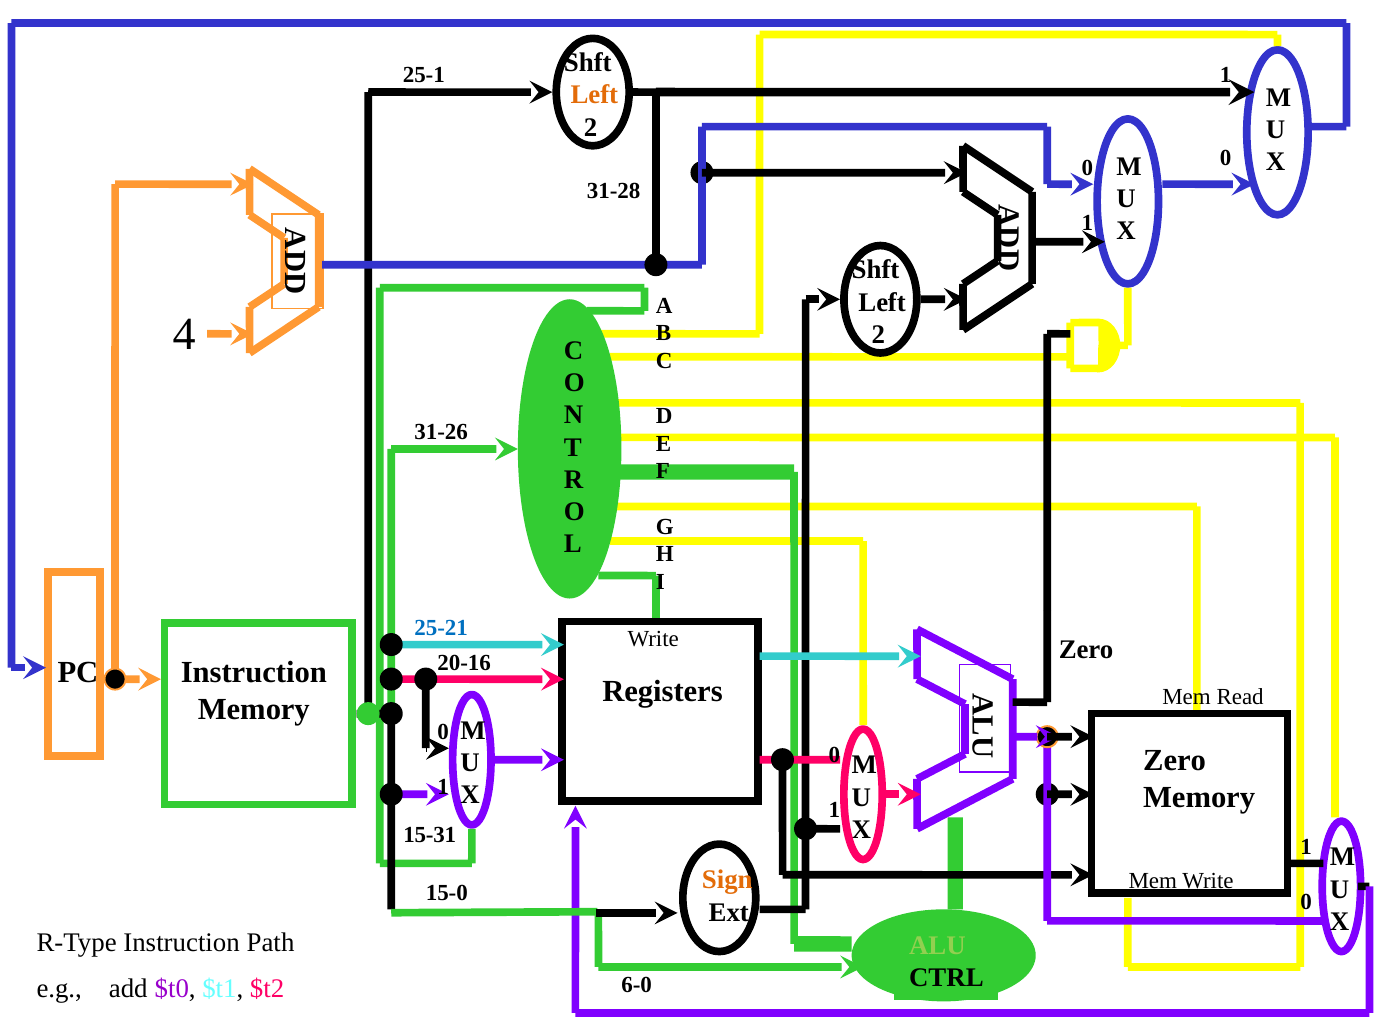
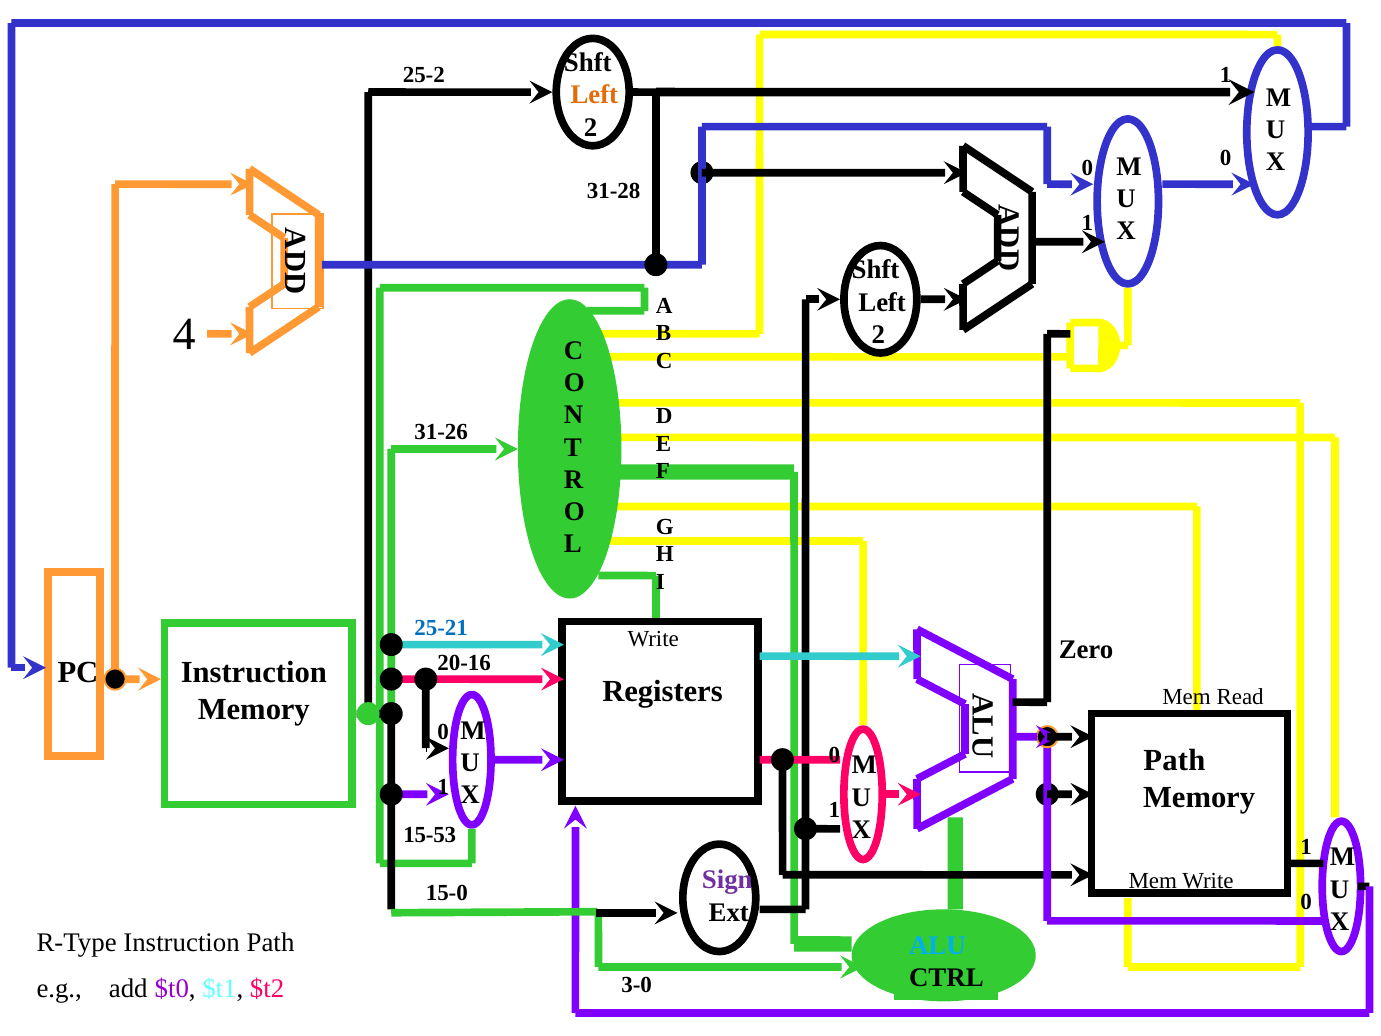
25-1: 25-1 -> 25-2 (424, 75)
Zero: Zero -> Path (1174, 760)
15-31: 15-31 -> 15-53 (430, 835)
Sign colour: orange -> purple (727, 880)
ALU colour: light green -> light blue (937, 946)
6-0: 6-0 -> 3-0 (637, 984)
